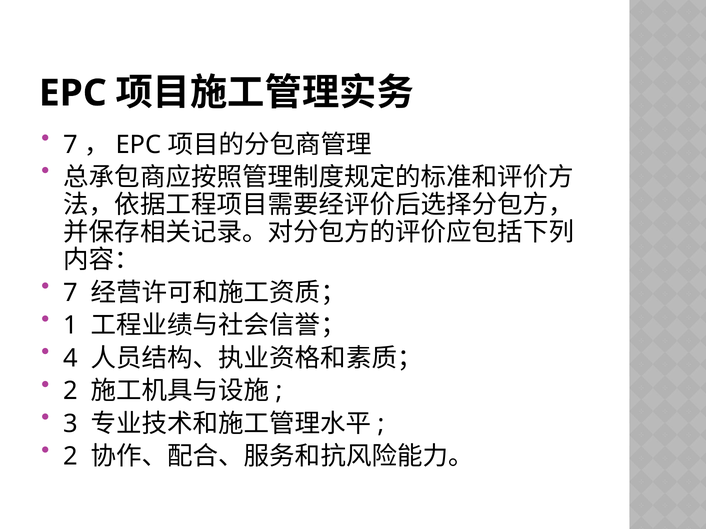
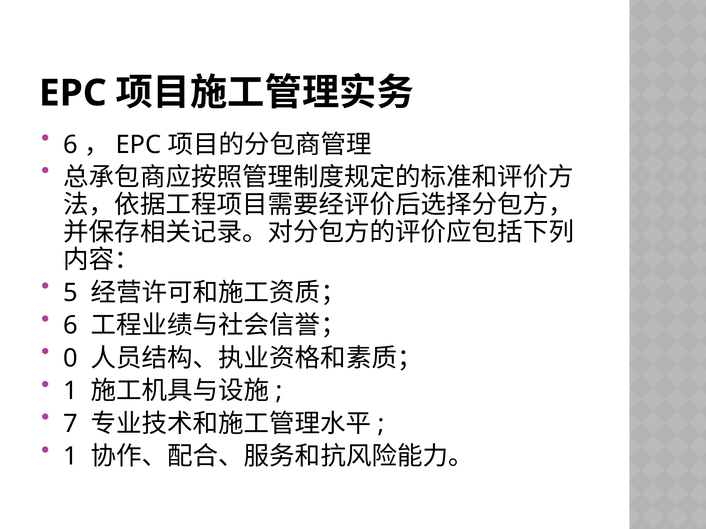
7: 7 -> 6 (71, 145)
7: 7 -> 5 (71, 293)
1: 1 -> 6 (71, 326)
4: 4 -> 0 (71, 359)
2: 2 -> 1 (71, 391)
3: 3 -> 7 (71, 424)
2: 2 -> 1 (71, 457)
